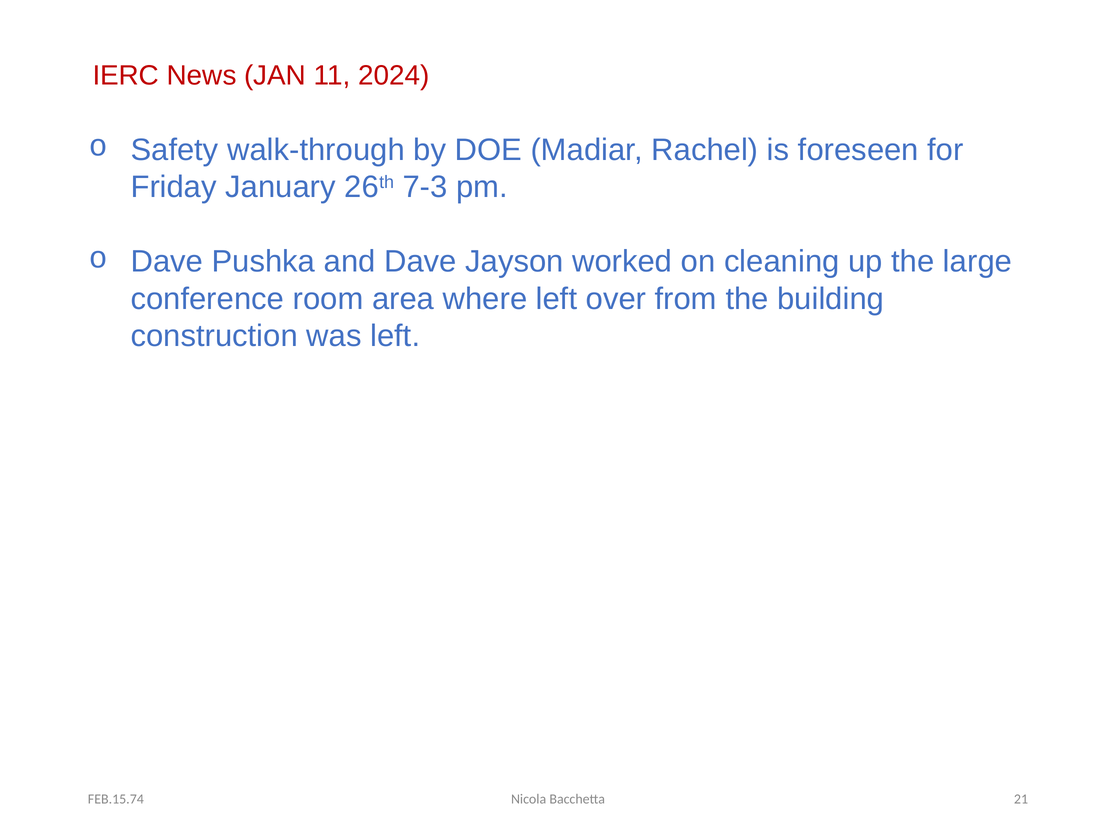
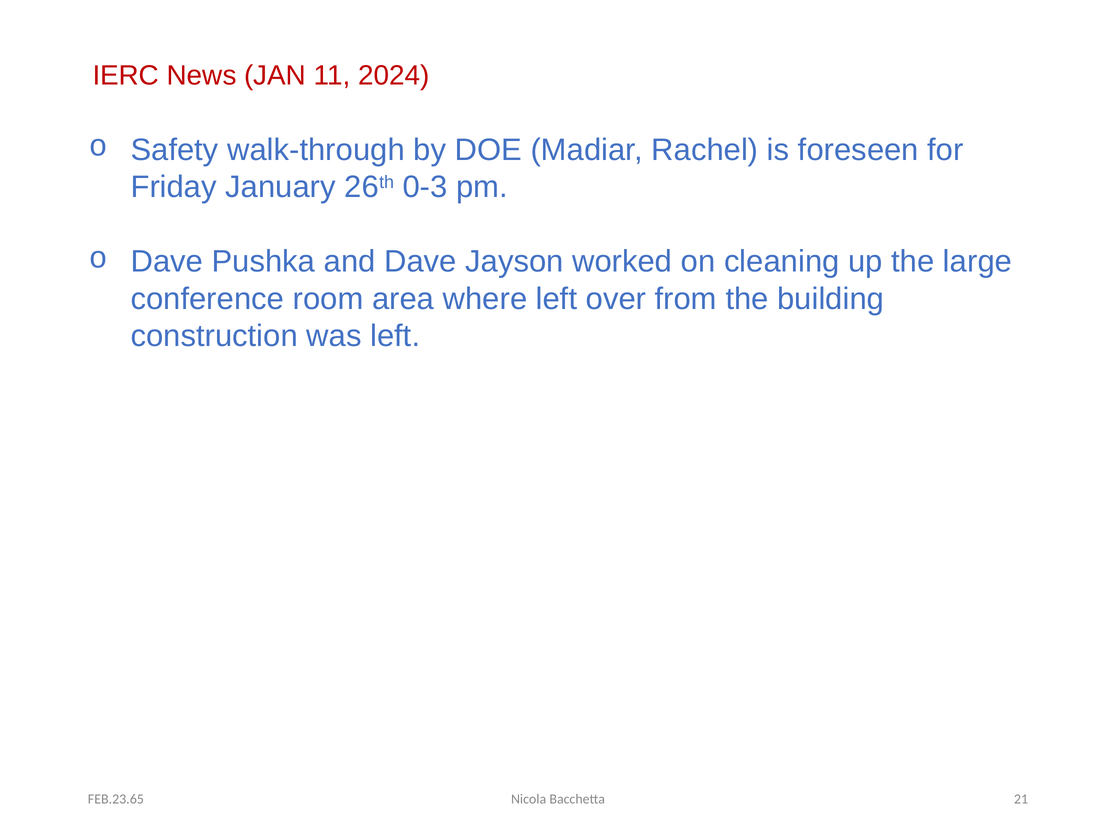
7-3: 7-3 -> 0-3 (425, 187)
FEB.15.74: FEB.15.74 -> FEB.23.65 (116, 799)
